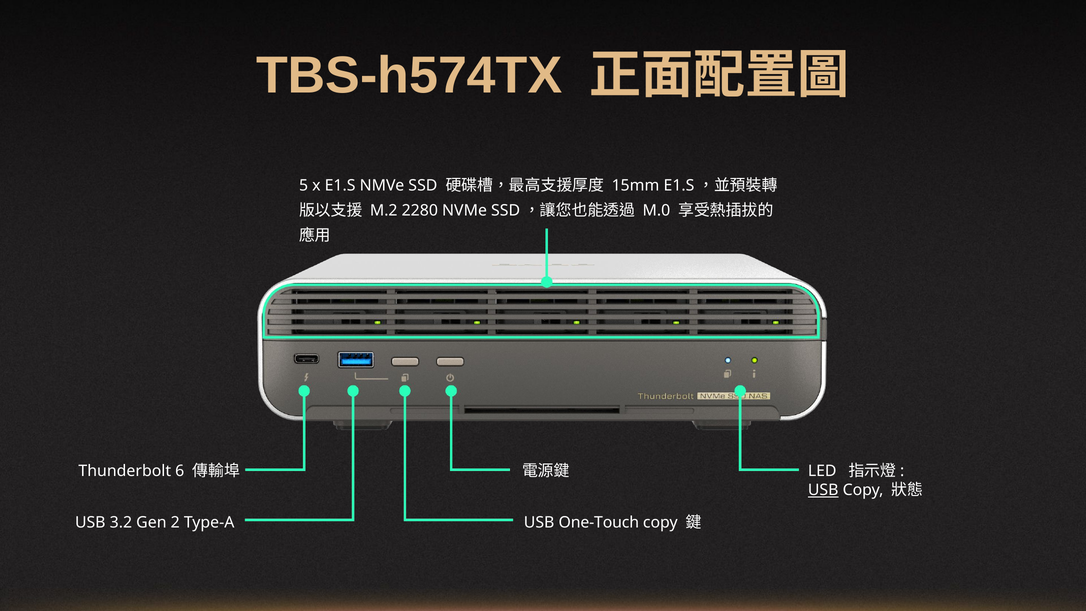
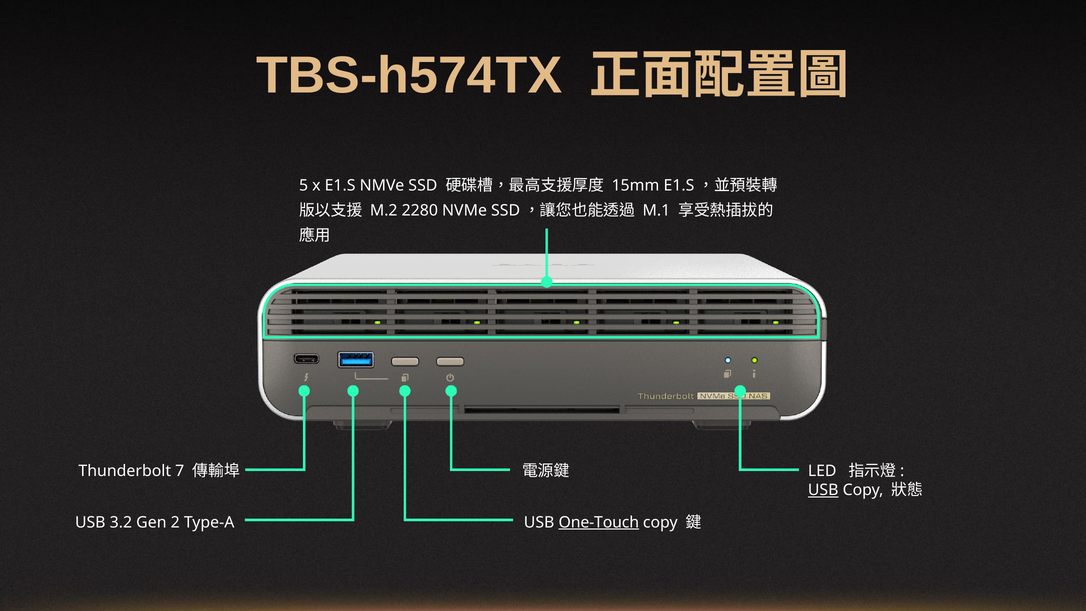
M.0: M.0 -> M.1 (656, 210)
6: 6 -> 7 (180, 471)
One-Touch underline: none -> present (599, 522)
